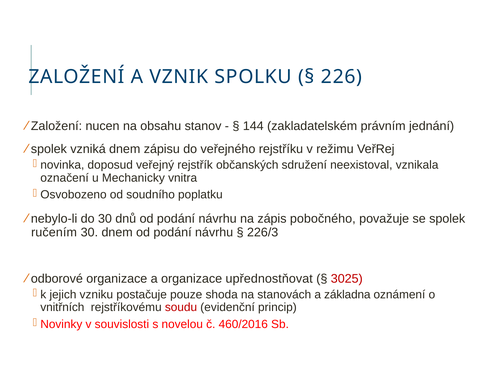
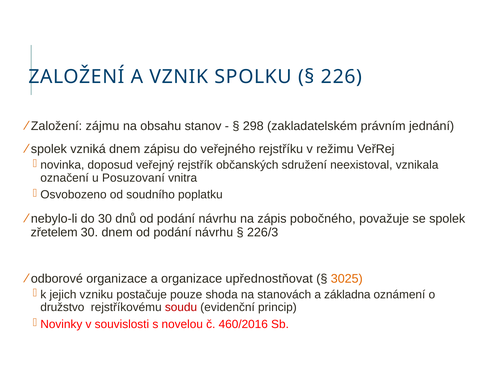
nucen: nucen -> zájmu (102, 126)
144: 144 -> 298 (253, 126)
Mechanicky: Mechanicky -> Posuzovaní (133, 178)
ručením: ručením -> zřetelem (54, 232)
3025 colour: red -> orange (347, 279)
vnitřních: vnitřních -> družstvo (62, 307)
